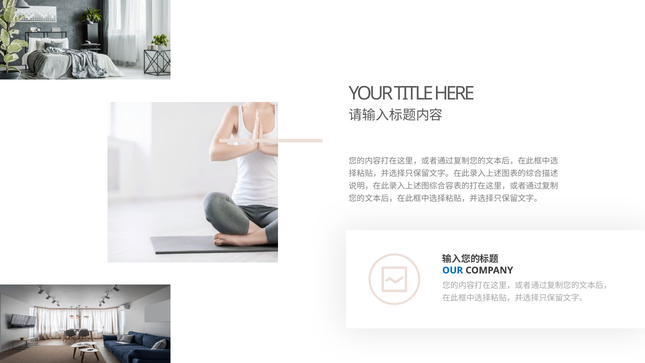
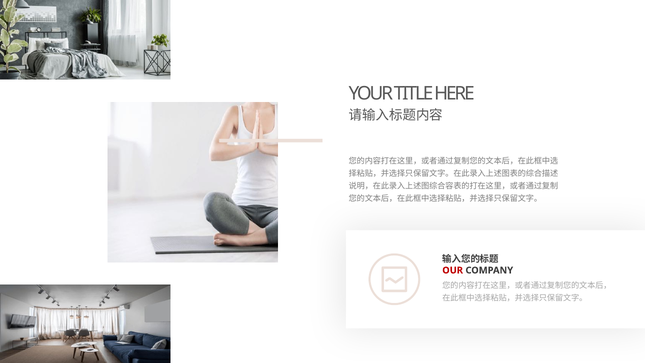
OUR colour: blue -> red (453, 270)
